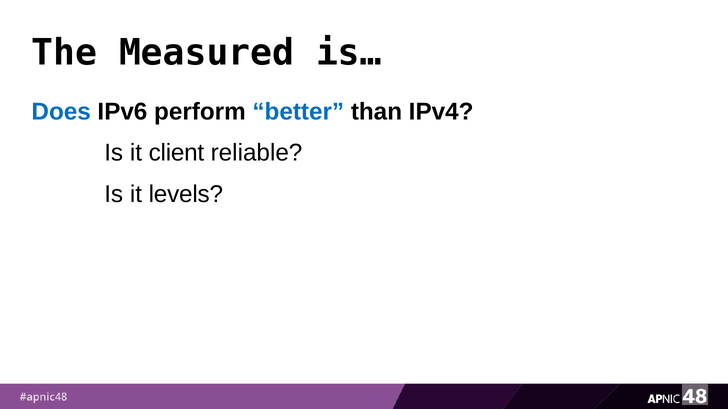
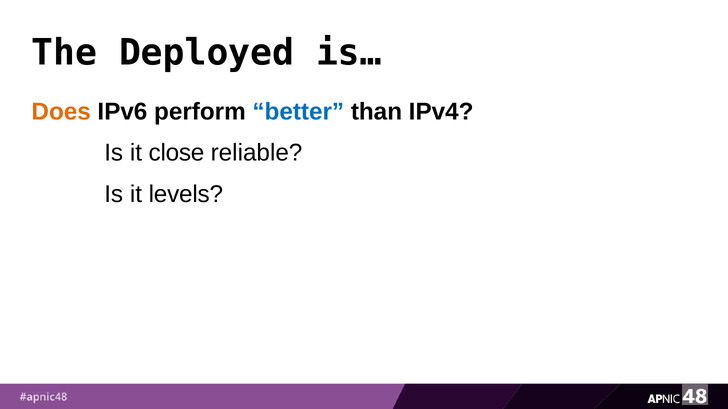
Measured: Measured -> Deployed (207, 53)
Does colour: blue -> orange (61, 112)
client: client -> close (176, 153)
